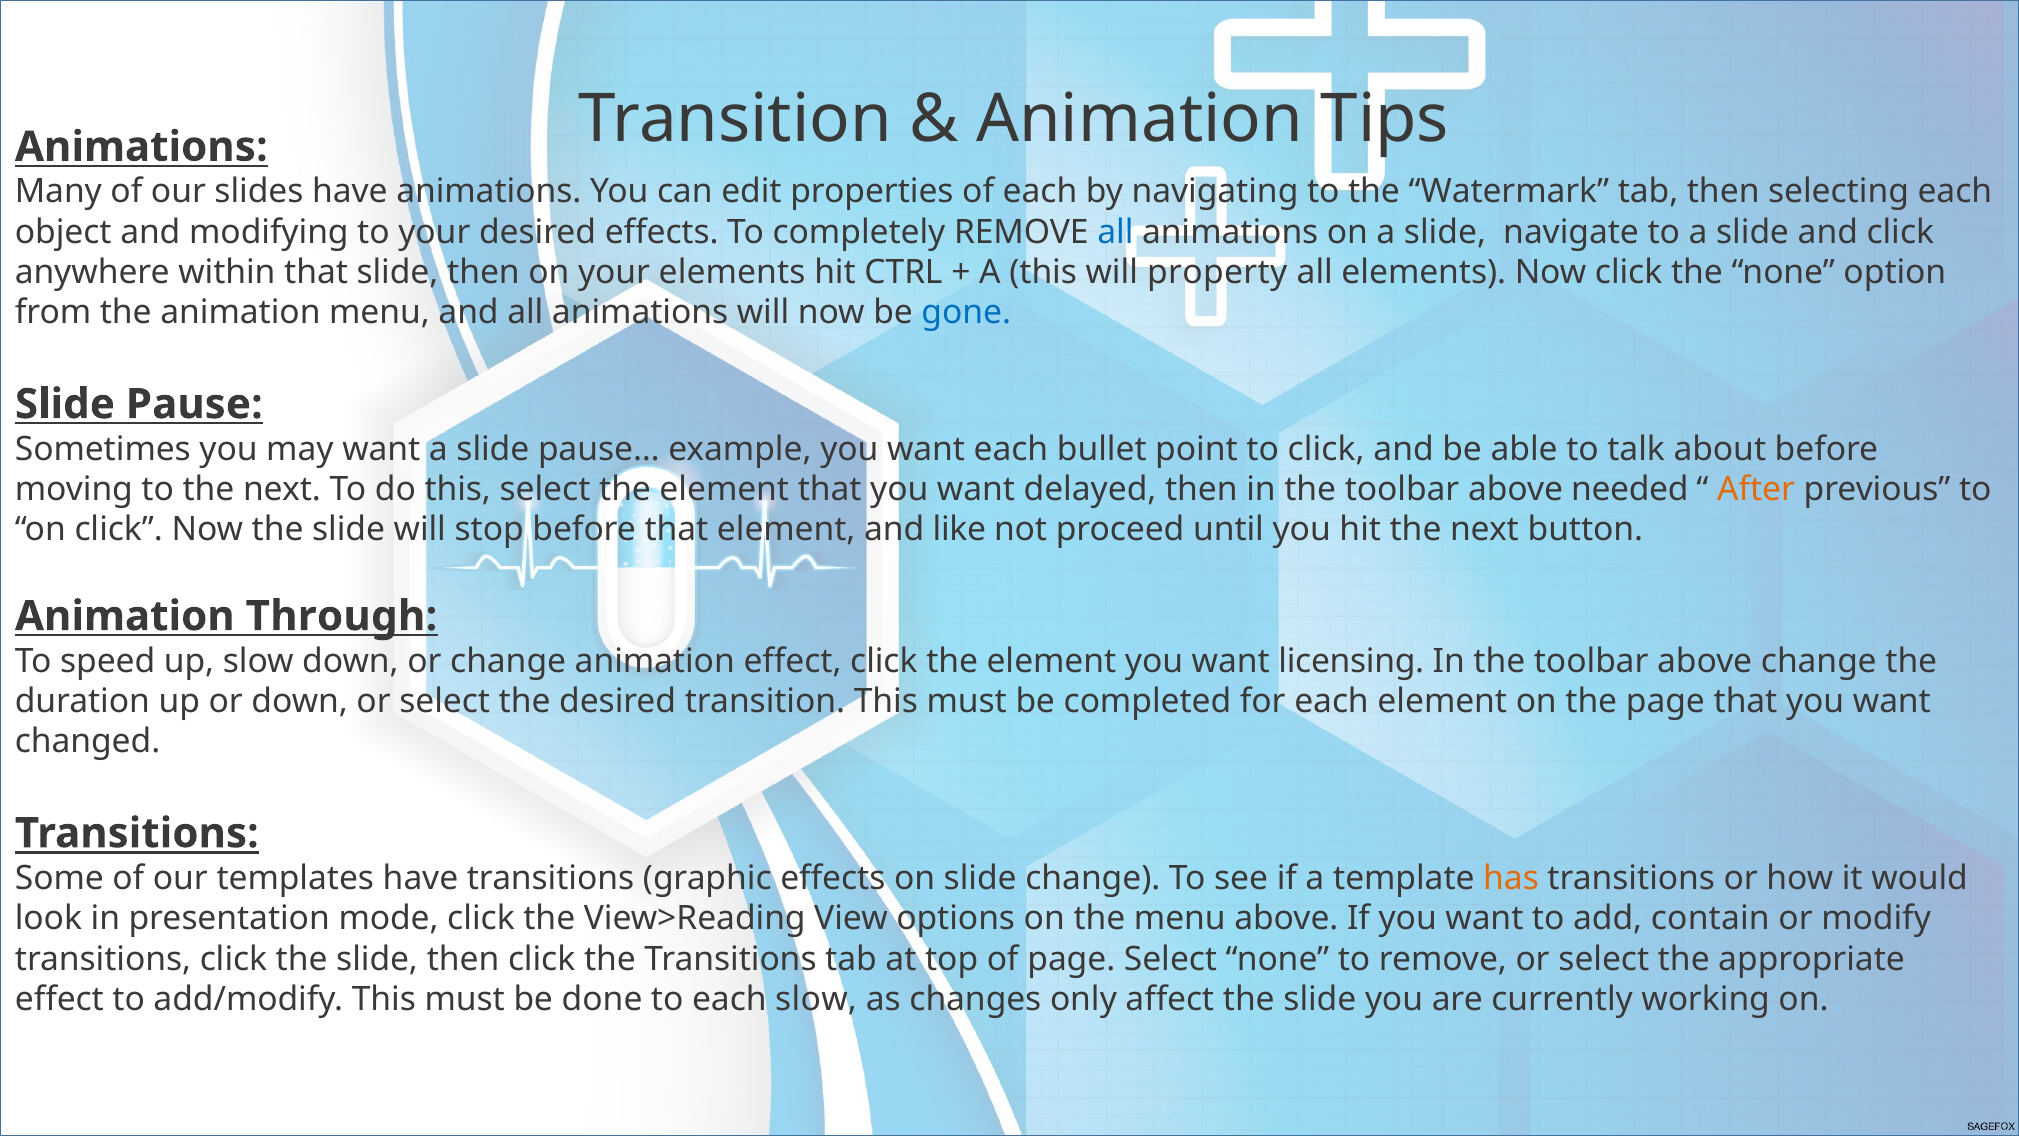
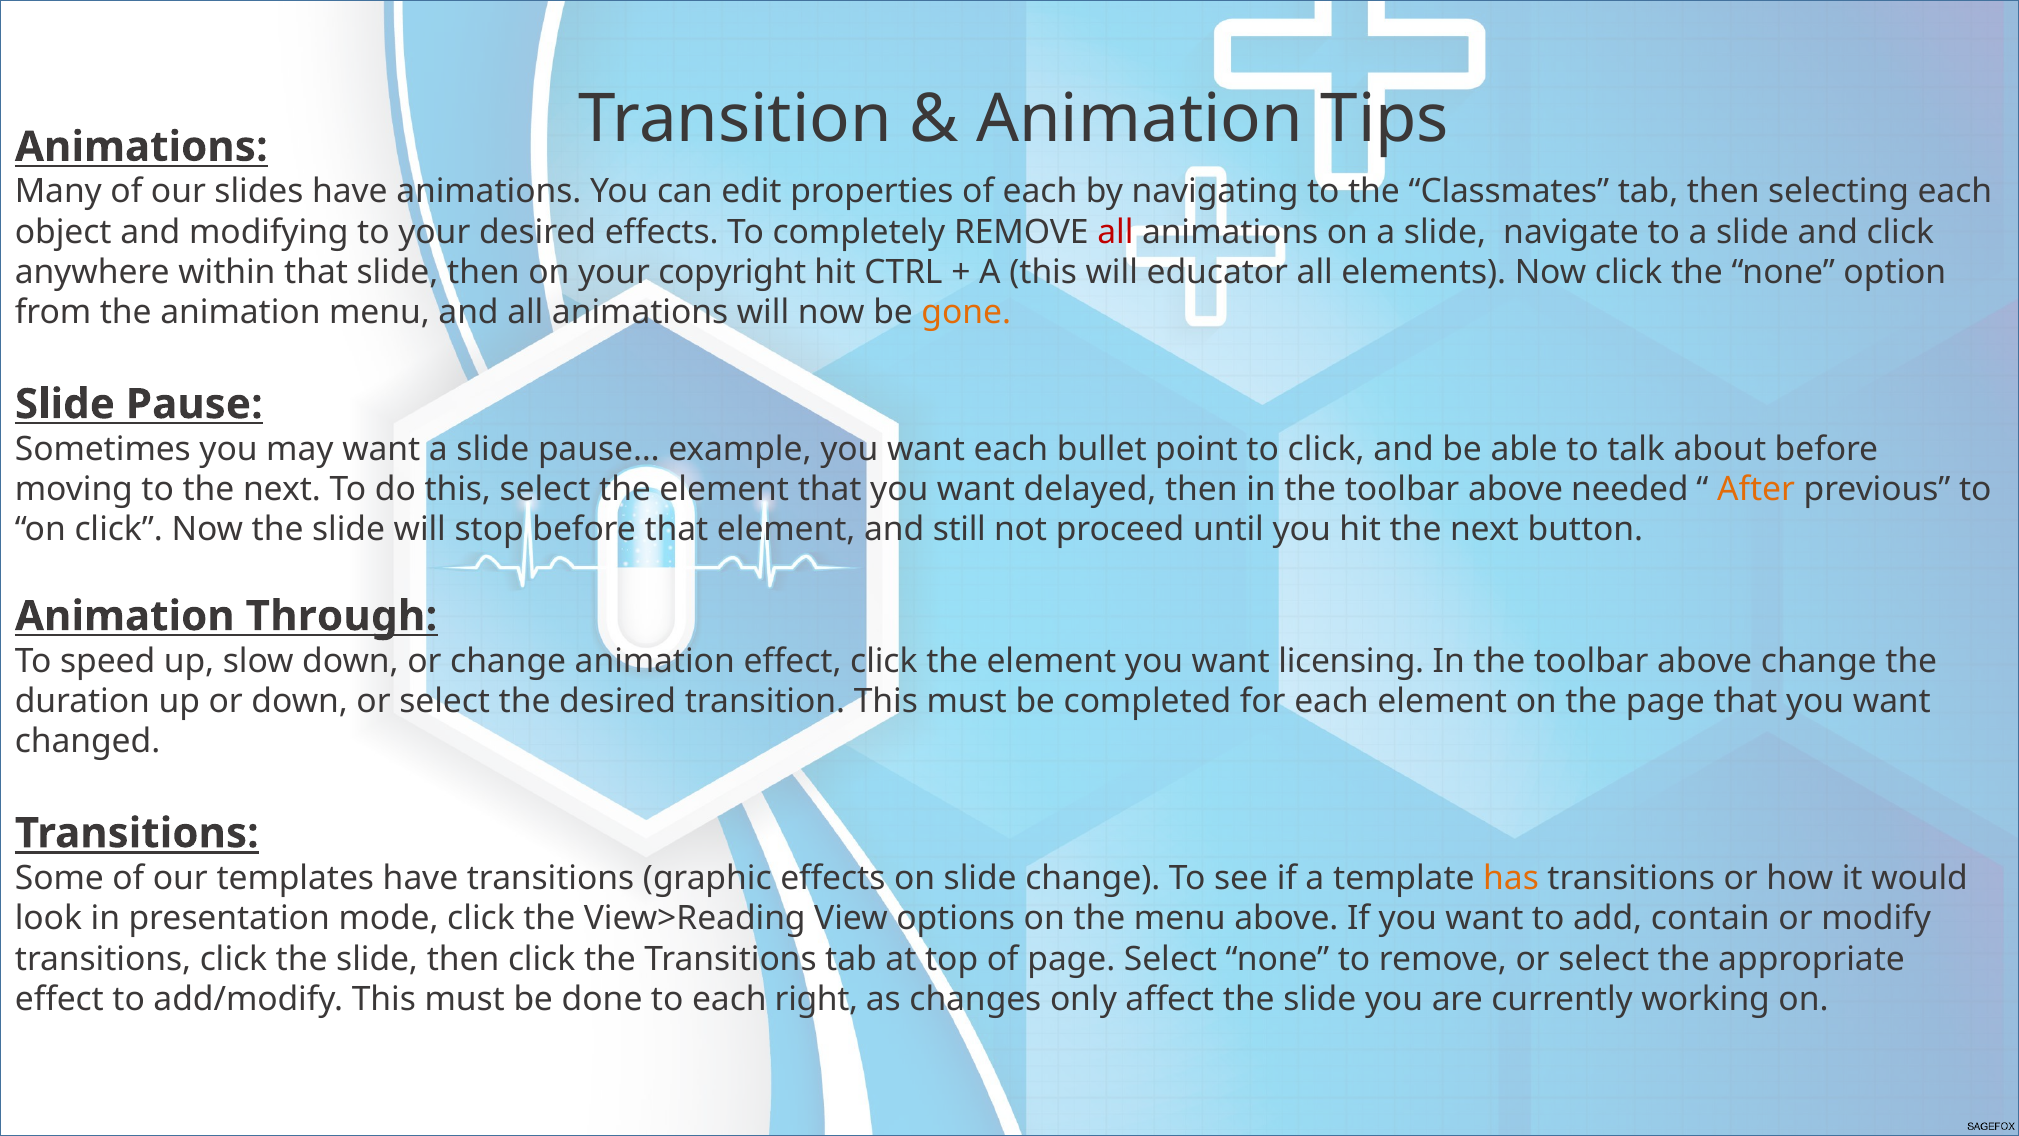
Watermark: Watermark -> Classmates (1509, 192)
all colour: blue -> red (1115, 232)
your elements: elements -> copyright (732, 272)
property: property -> educator (1217, 272)
gone colour: blue -> orange (966, 313)
like: like -> still (959, 530)
each slow: slow -> right (816, 999)
